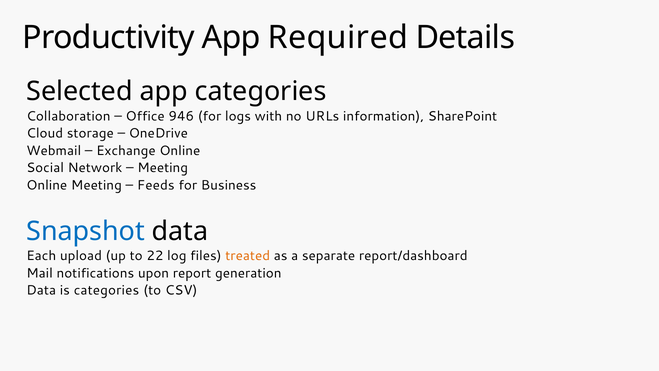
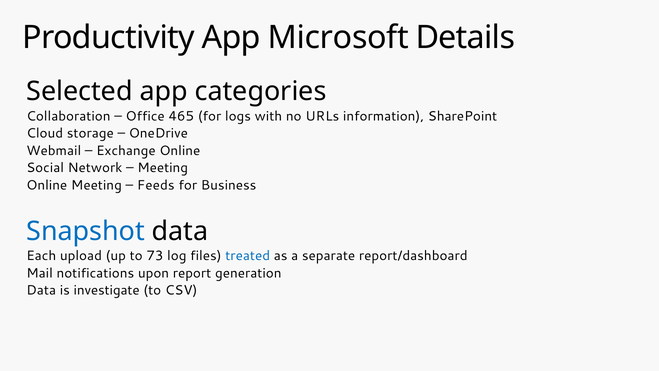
Required: Required -> Microsoft (338, 38)
946: 946 -> 465 (181, 116)
22: 22 -> 73 (155, 256)
treated colour: orange -> blue (248, 256)
is categories: categories -> investigate (107, 290)
